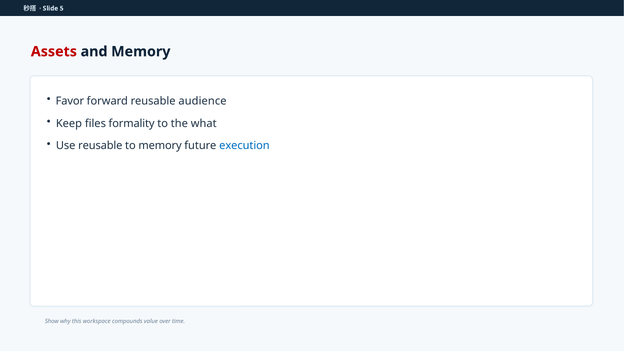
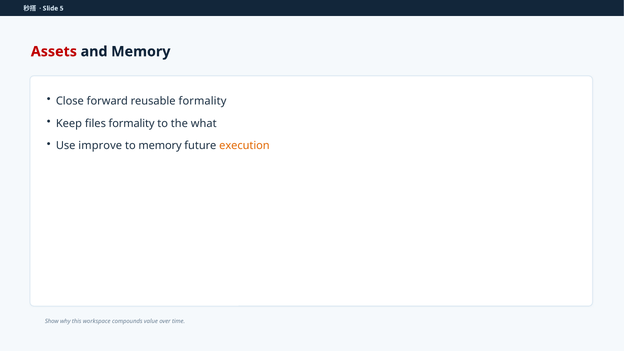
Favor: Favor -> Close (70, 101)
reusable audience: audience -> formality (203, 101)
Use reusable: reusable -> improve (100, 146)
execution colour: blue -> orange (244, 146)
